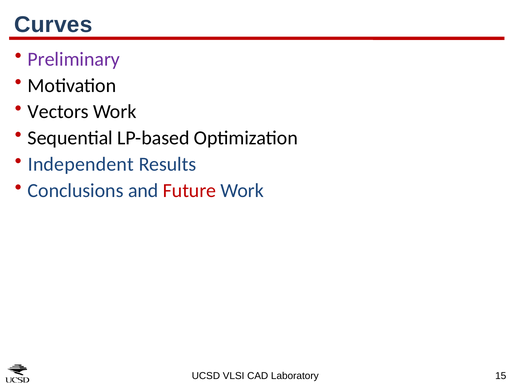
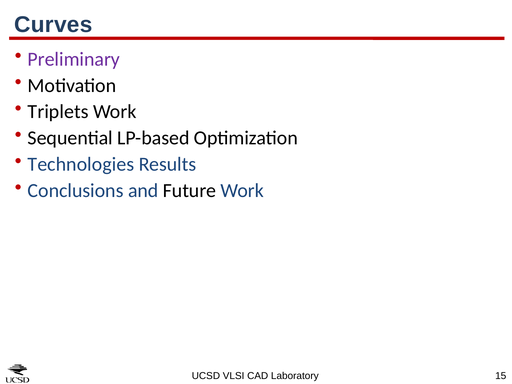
Vectors: Vectors -> Triplets (58, 112)
Independent: Independent -> Technologies (81, 164)
Future colour: red -> black (190, 191)
